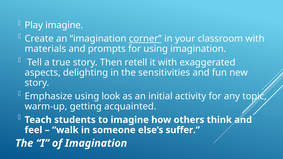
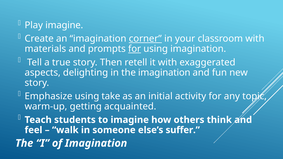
for underline: none -> present (135, 49)
the sensitivities: sensitivities -> imagination (164, 73)
look: look -> take (111, 96)
